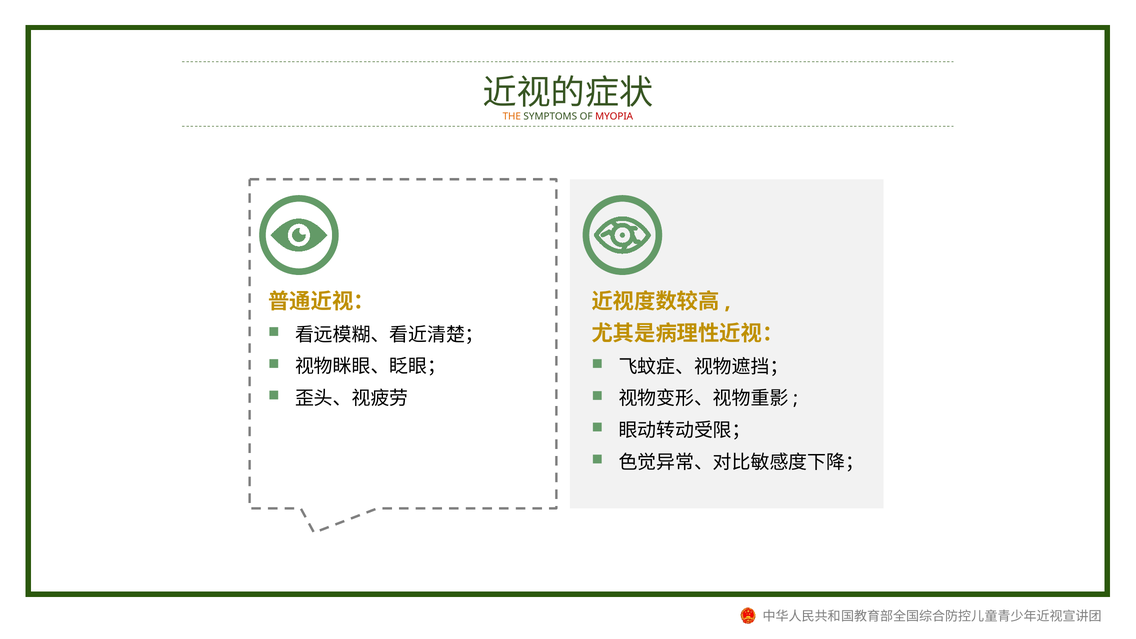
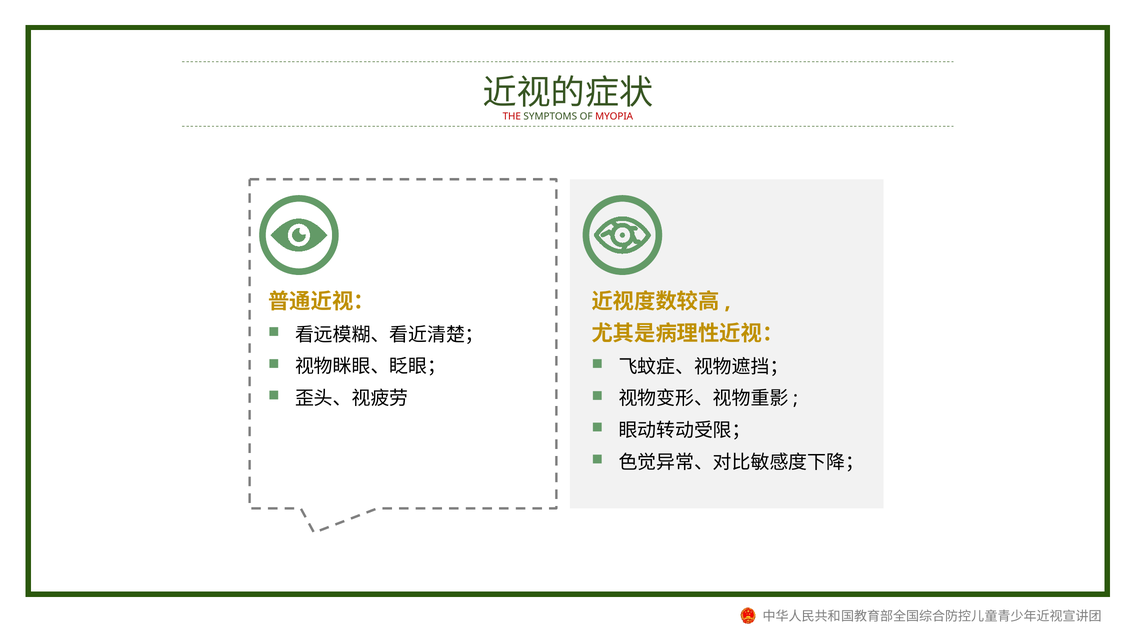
THE colour: orange -> red (512, 116)
